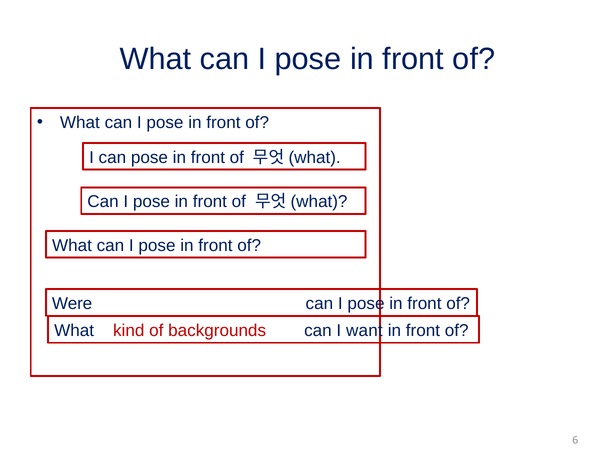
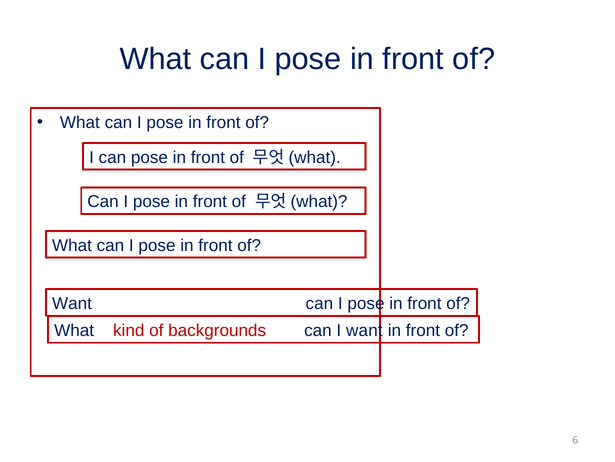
Were: Were -> Want (72, 303)
